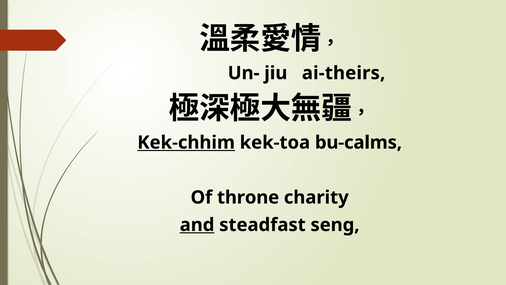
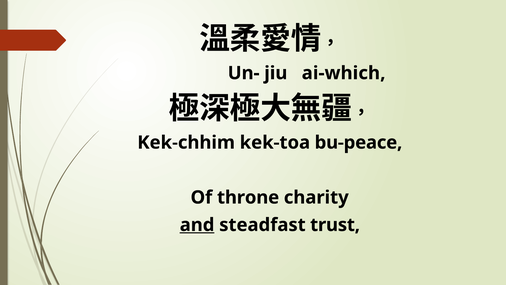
ai-theirs: ai-theirs -> ai-which (344, 73)
Kek-chhim underline: present -> none (186, 142)
bu-calms: bu-calms -> bu-peace (358, 142)
seng: seng -> trust (335, 225)
